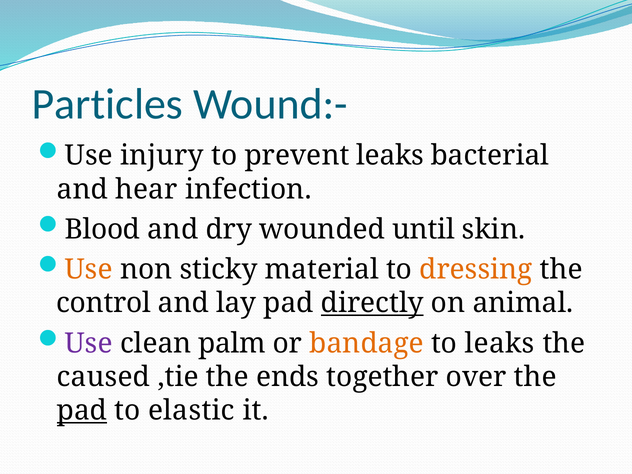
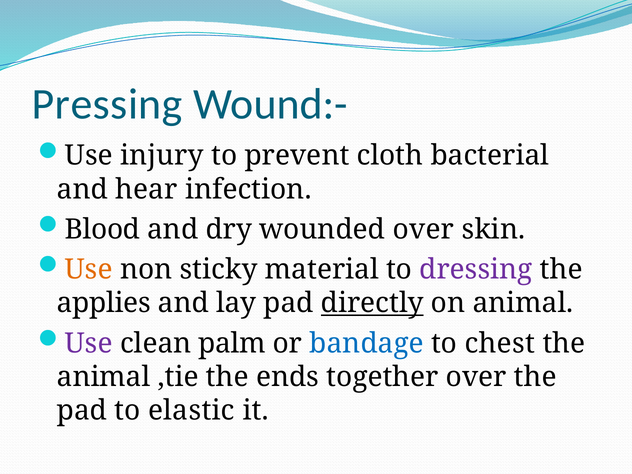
Particles: Particles -> Pressing (107, 104)
prevent leaks: leaks -> cloth (390, 156)
wounded until: until -> over (423, 229)
dressing colour: orange -> purple (476, 269)
control: control -> applies (104, 303)
bandage colour: orange -> blue (367, 343)
to leaks: leaks -> chest (500, 343)
caused: caused -> animal (104, 377)
pad underline: present -> none (82, 411)
